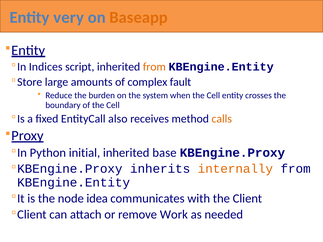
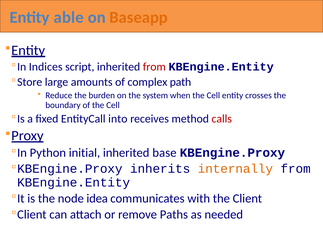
very: very -> able (69, 17)
from colour: orange -> red (154, 67)
fault: fault -> path (180, 82)
also: also -> into (118, 119)
calls colour: orange -> red (222, 119)
Work: Work -> Paths (174, 215)
